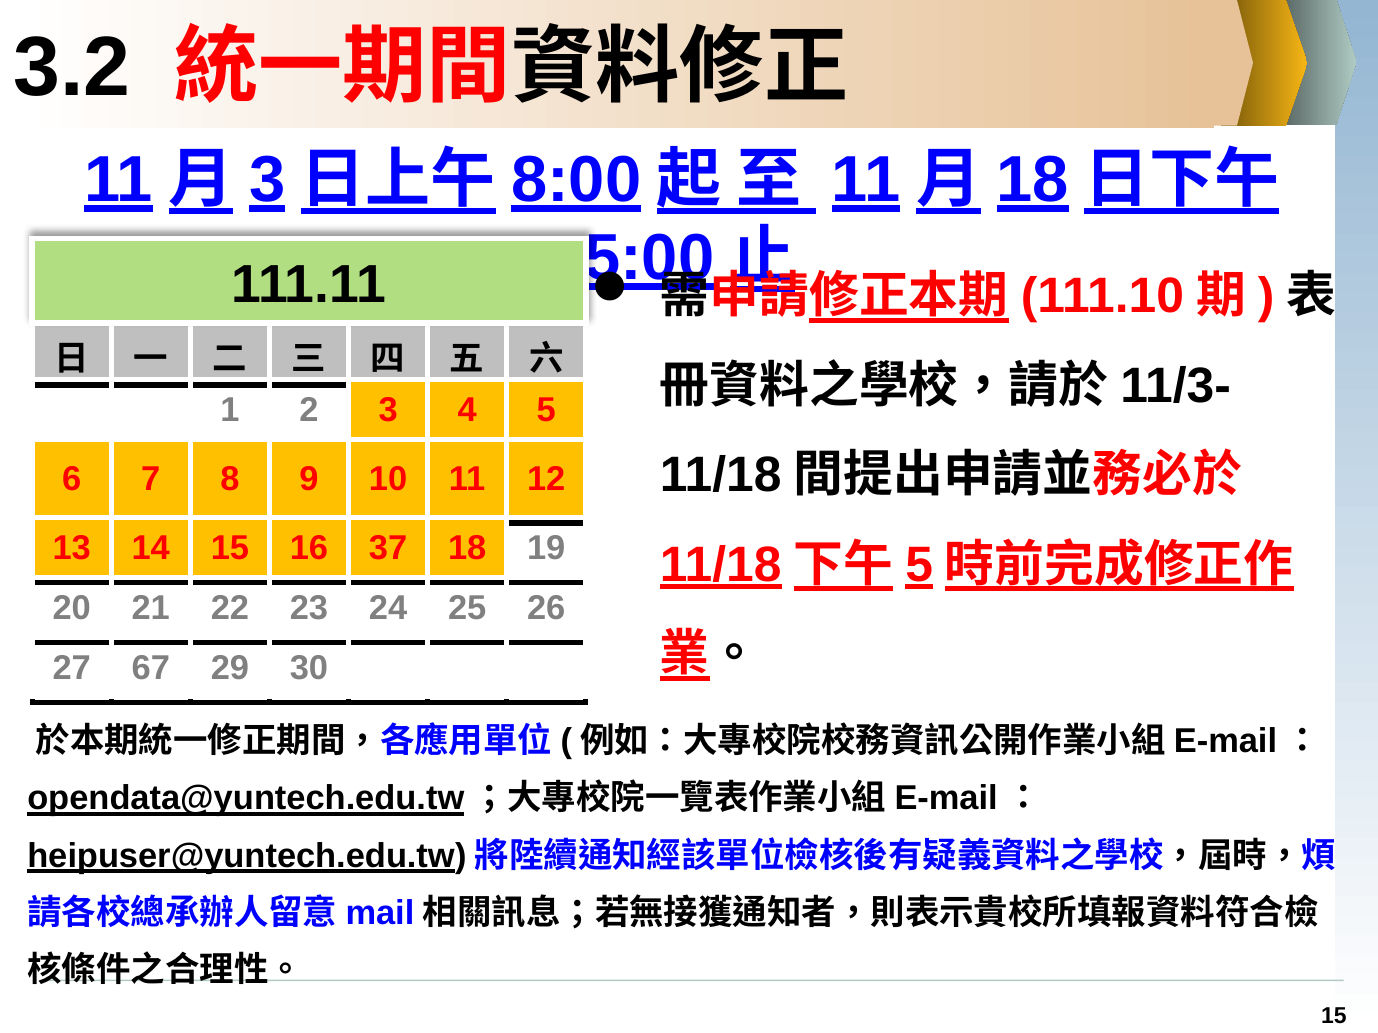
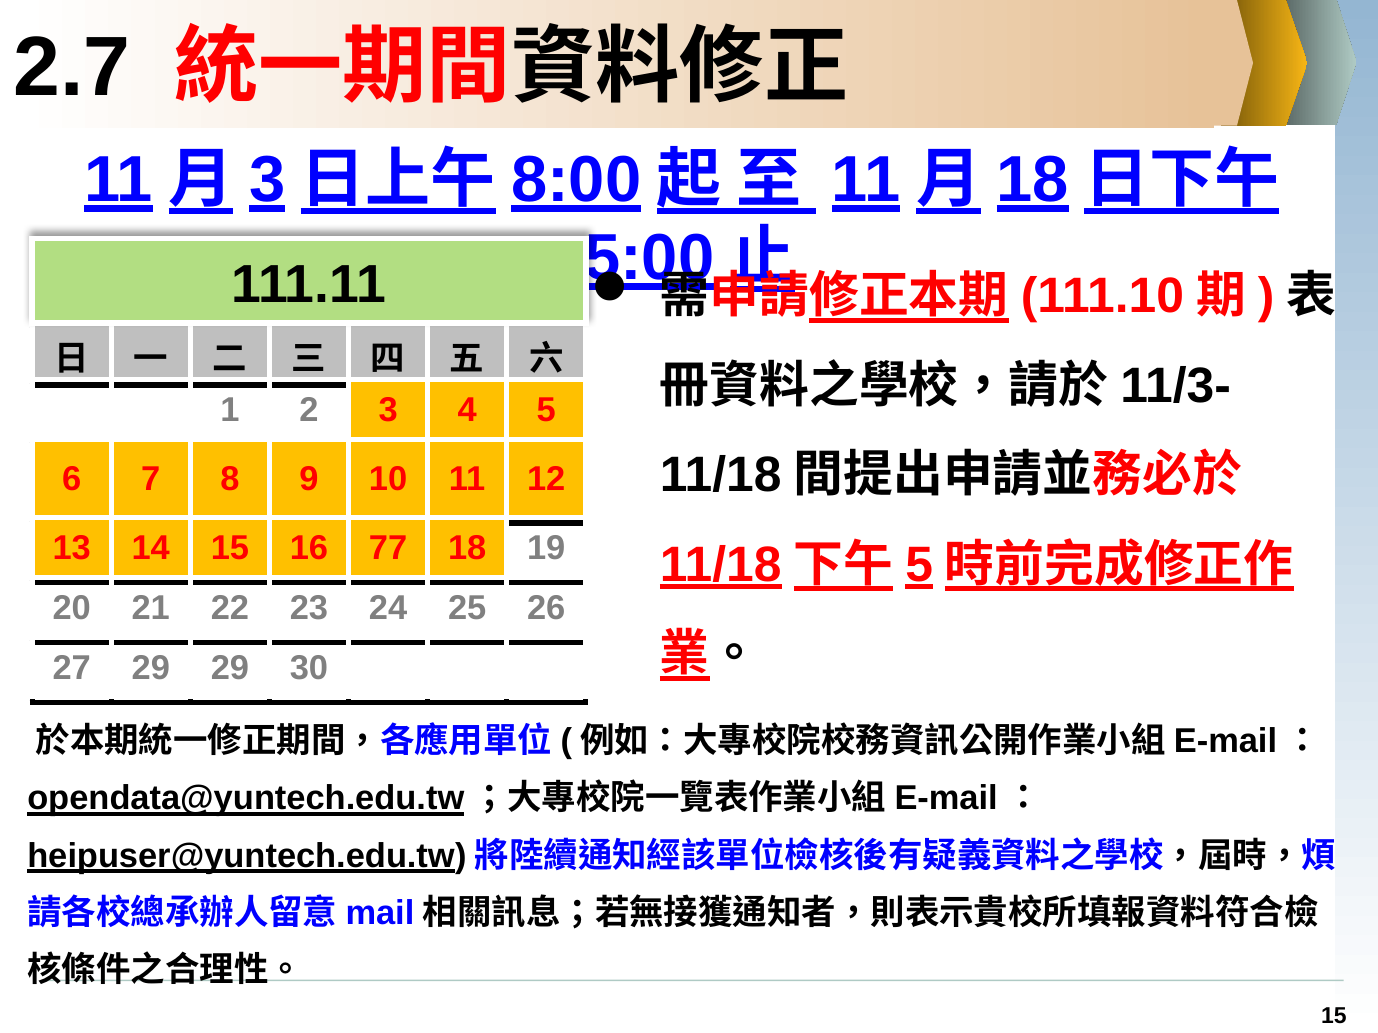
3.2: 3.2 -> 2.7 (72, 68)
37: 37 -> 77 (388, 549)
27 67: 67 -> 29 (151, 668)
